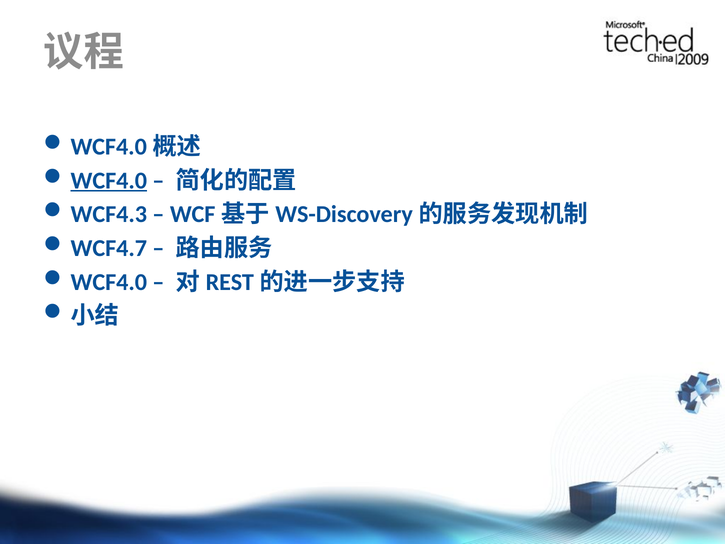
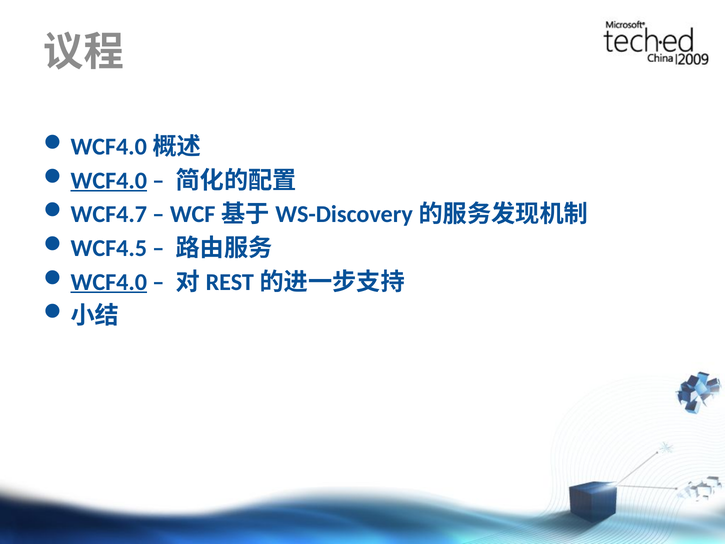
WCF4.3: WCF4.3 -> WCF4.7 (109, 214)
WCF4.7: WCF4.7 -> WCF4.5 (109, 248)
WCF4.0 underline: none -> present (109, 282)
